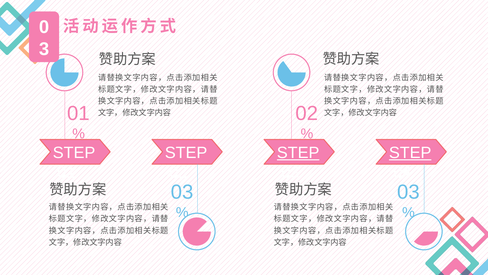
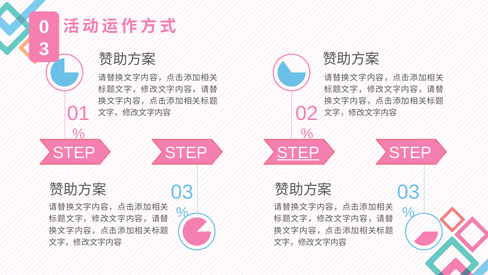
STEP underline: present -> none (410, 153)
